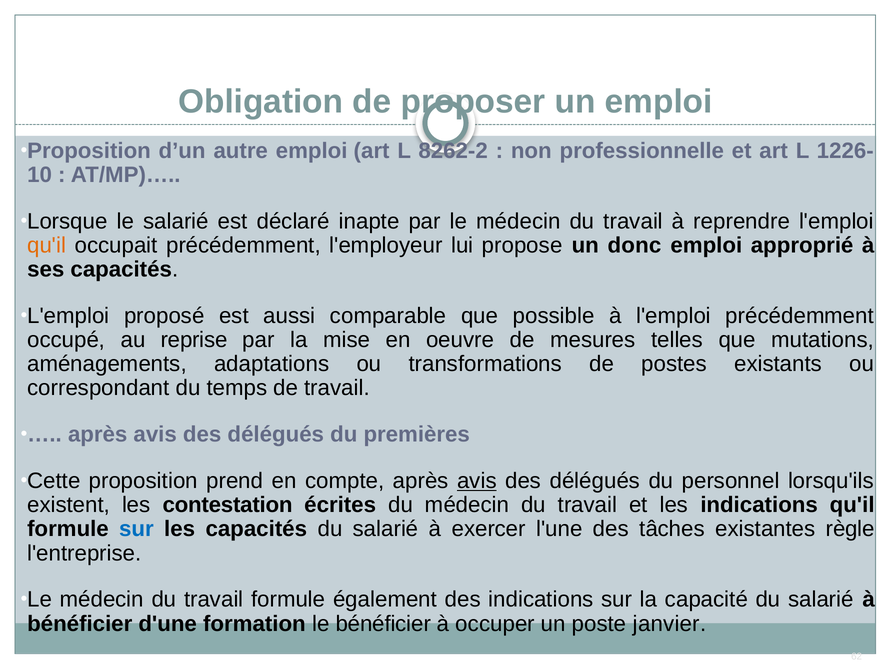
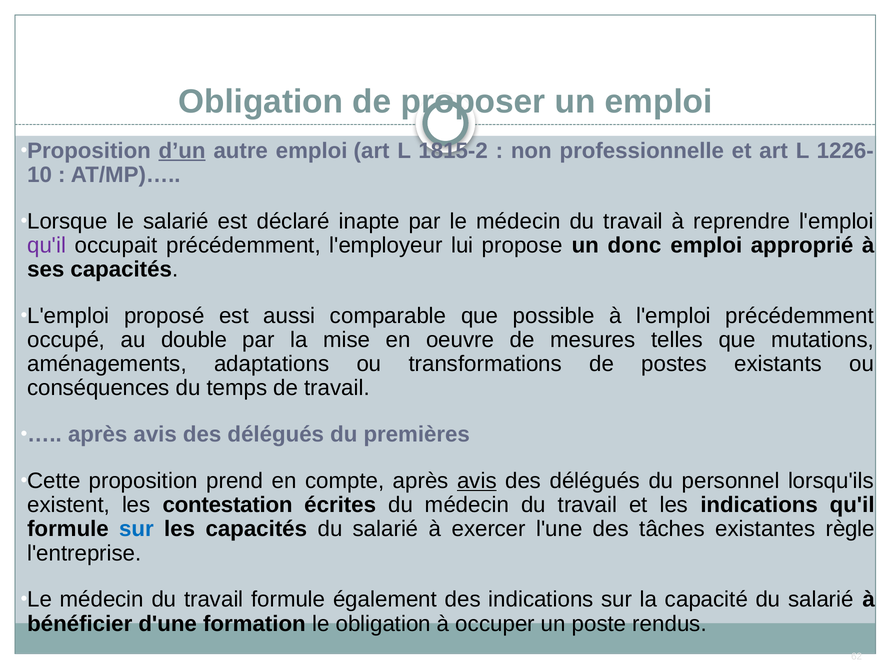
d’un underline: none -> present (182, 151)
8262-2: 8262-2 -> 1815-2 (453, 151)
qu'il colour: orange -> purple (47, 245)
reprise: reprise -> double (194, 340)
correspondant: correspondant -> conséquences (98, 388)
le bénéficier: bénéficier -> obligation (383, 623)
janvier: janvier -> rendus (670, 623)
